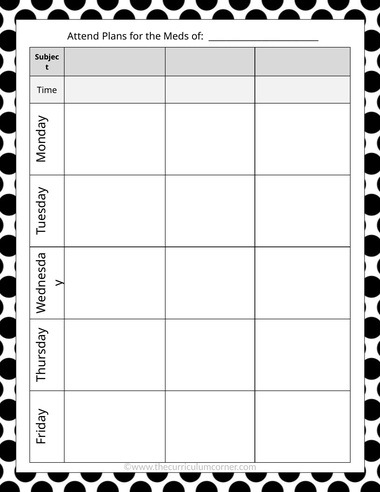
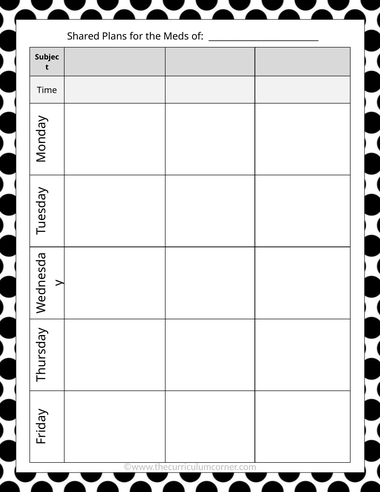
Attend: Attend -> Shared (83, 36)
